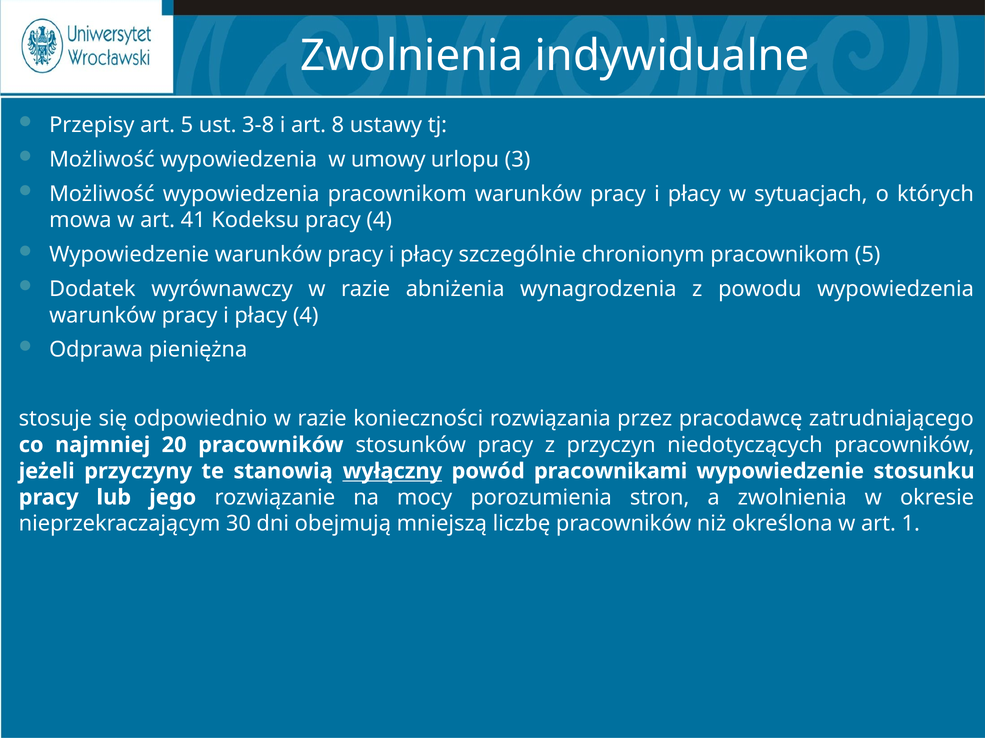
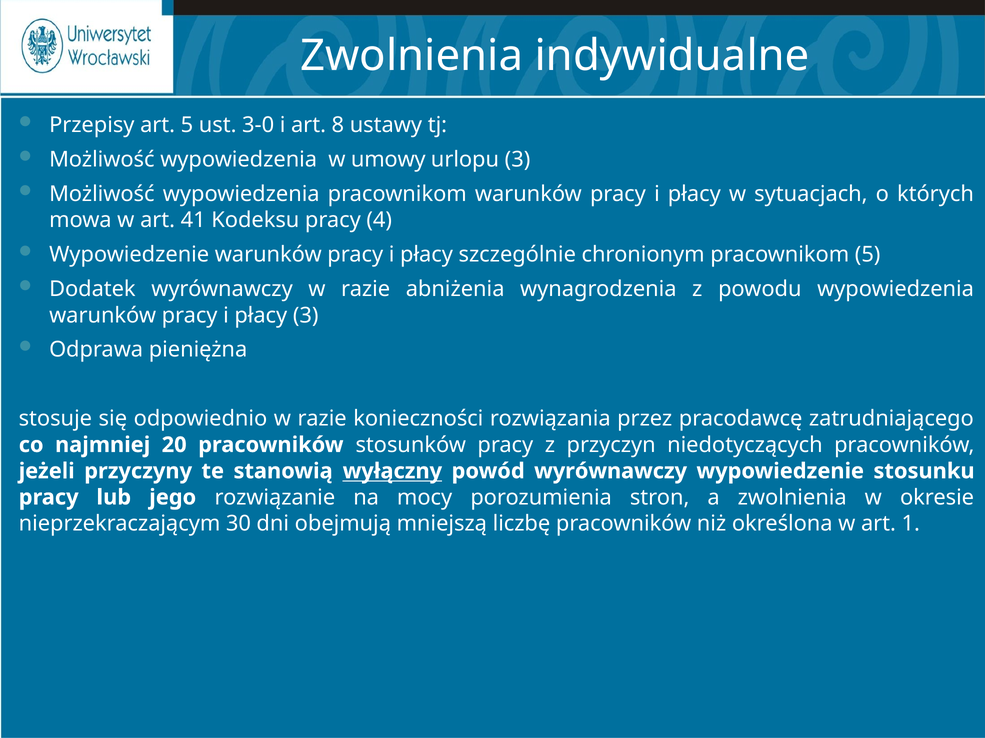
3-8: 3-8 -> 3-0 (258, 125)
płacy 4: 4 -> 3 (306, 316)
powód pracownikami: pracownikami -> wyrównawczy (611, 472)
